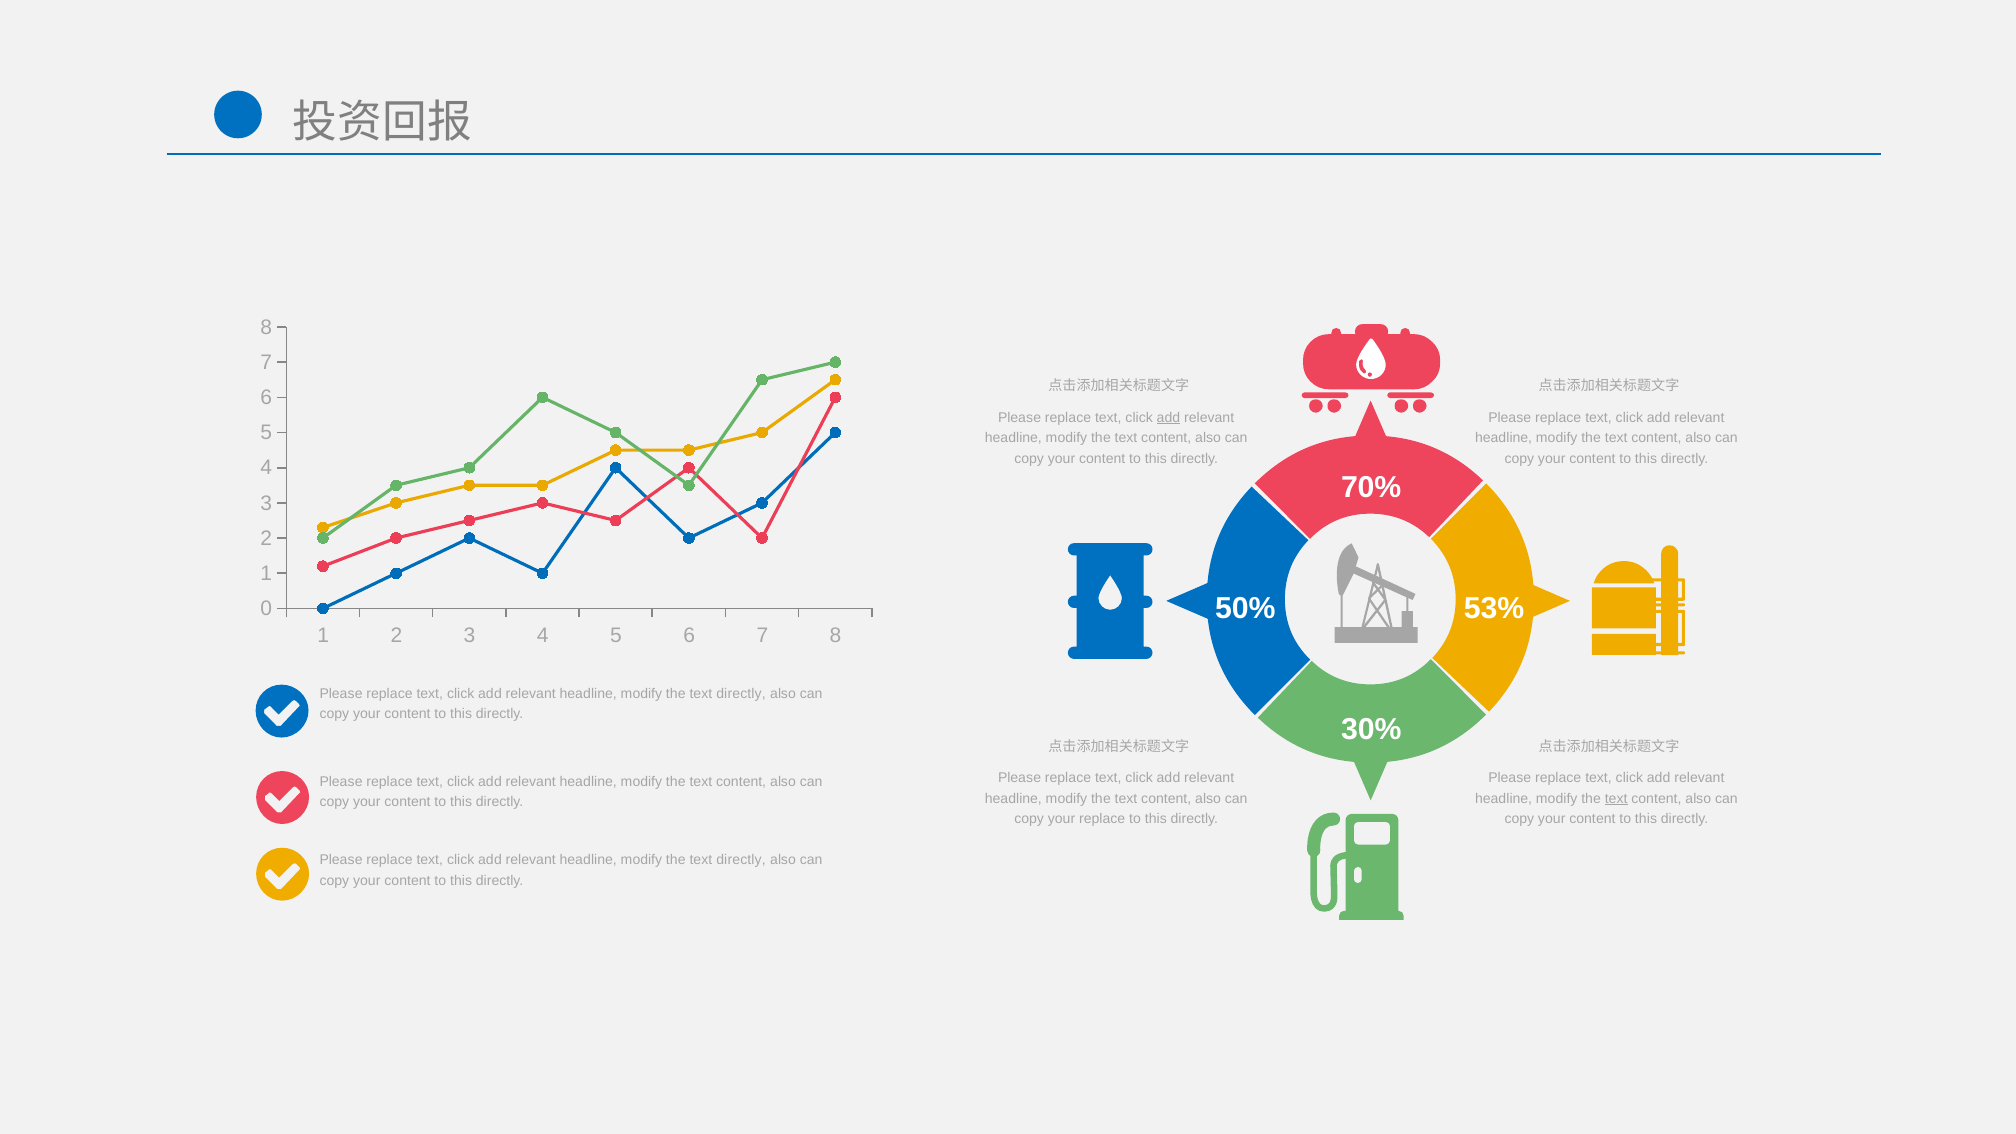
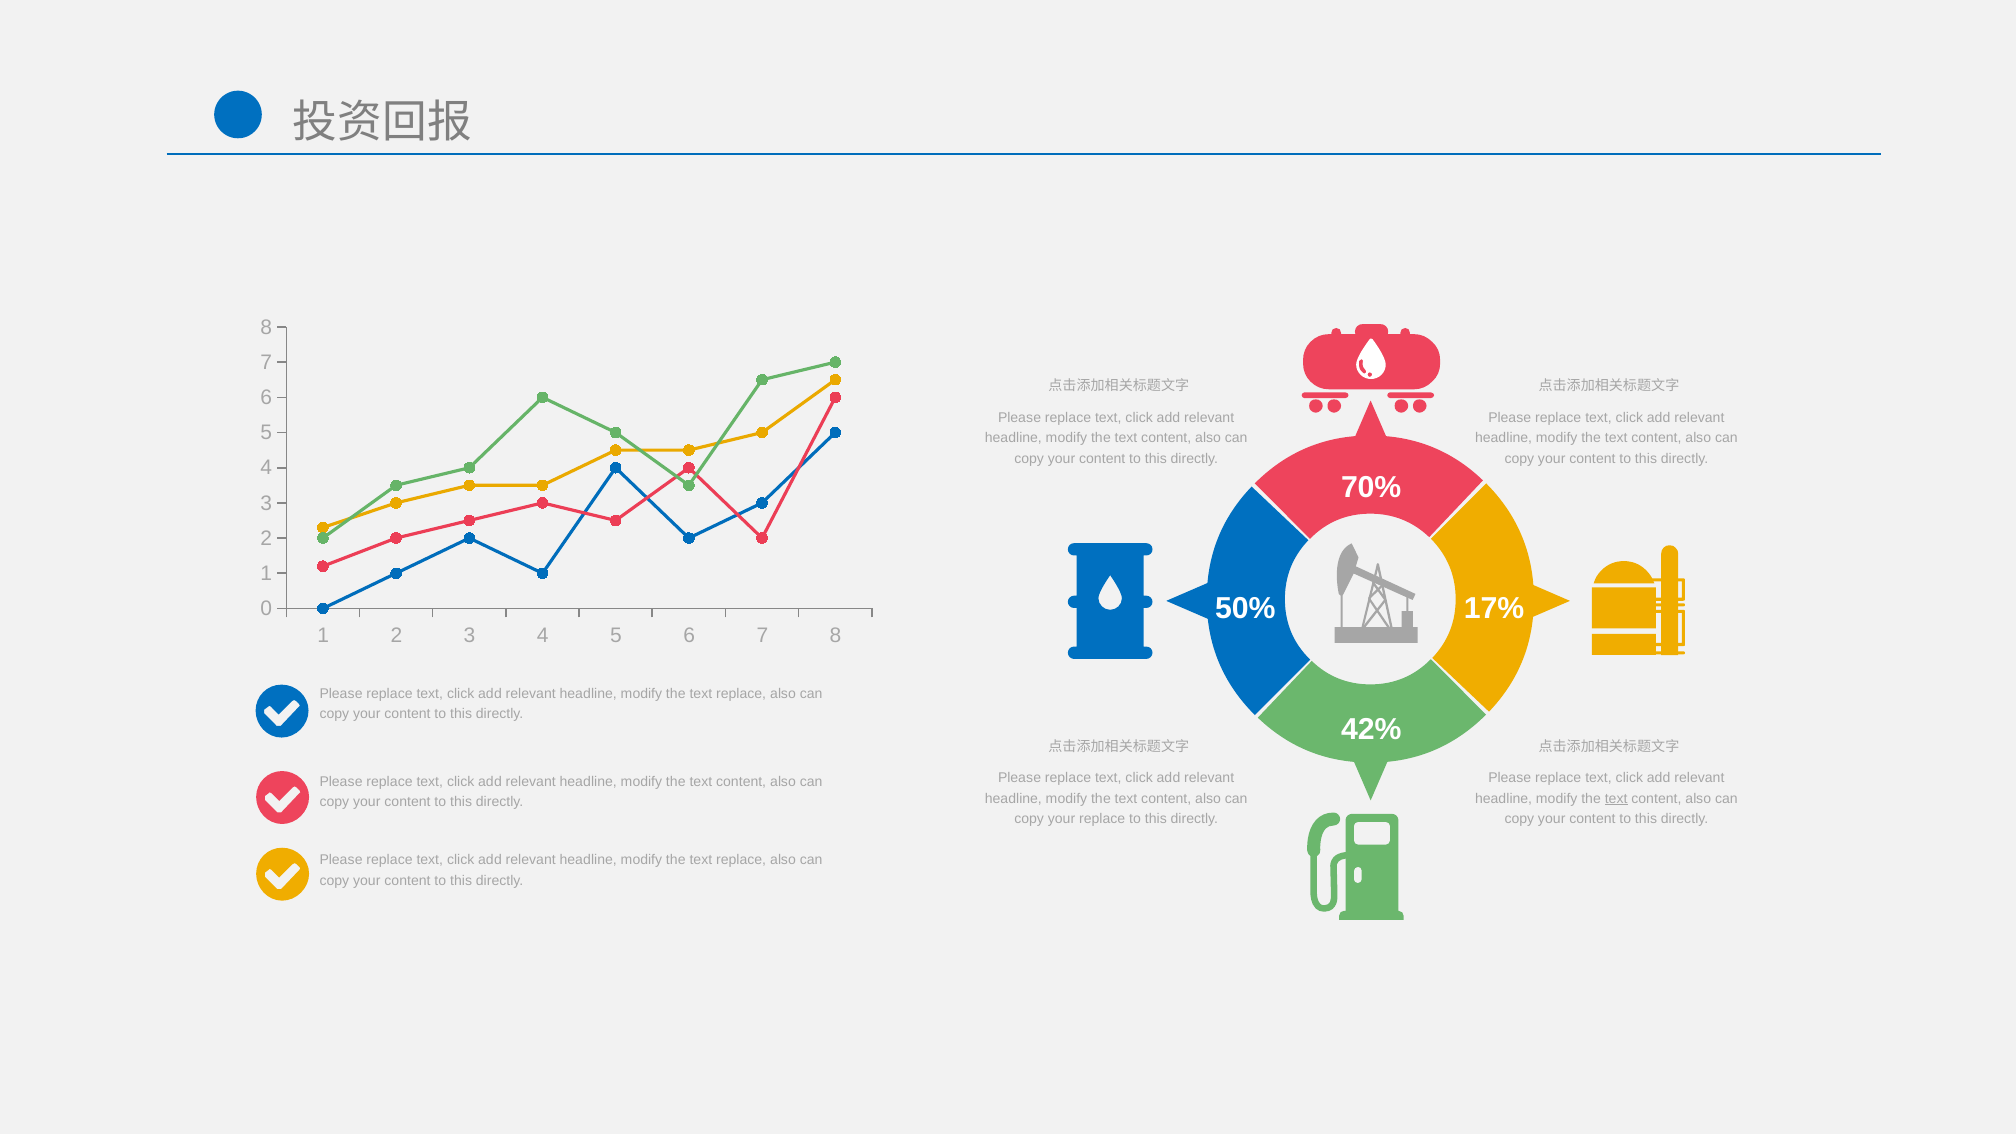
add underline: present -> none (1168, 418)
53%: 53% -> 17% (1494, 608)
directly: directly -> replace (741, 693)
30%: 30% -> 42% (1371, 729)
directly: directly -> replace (741, 860)
